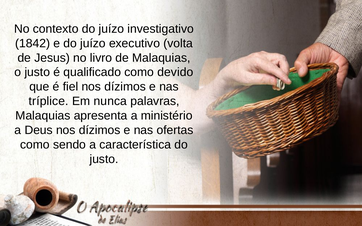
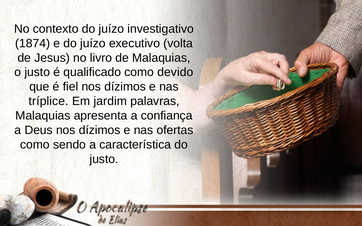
1842: 1842 -> 1874 (33, 43)
nunca: nunca -> jardim (110, 101)
ministério: ministério -> confiança (167, 116)
